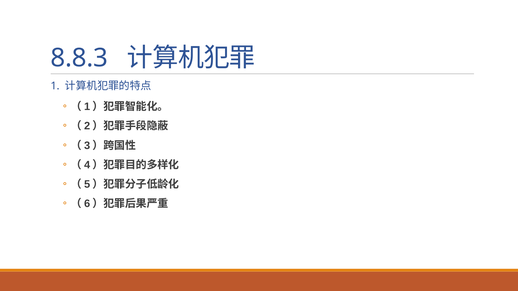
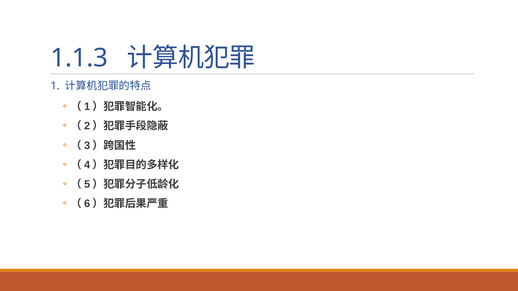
8.8.3: 8.8.3 -> 1.1.3 (79, 58)
